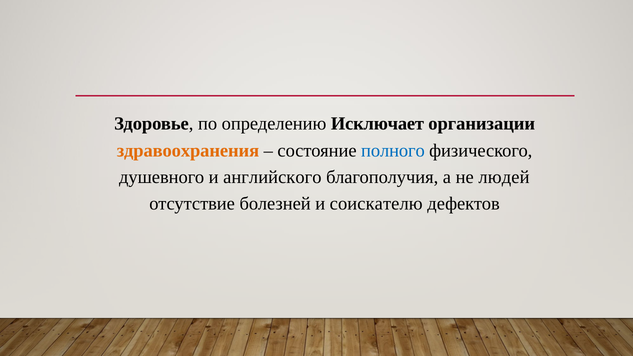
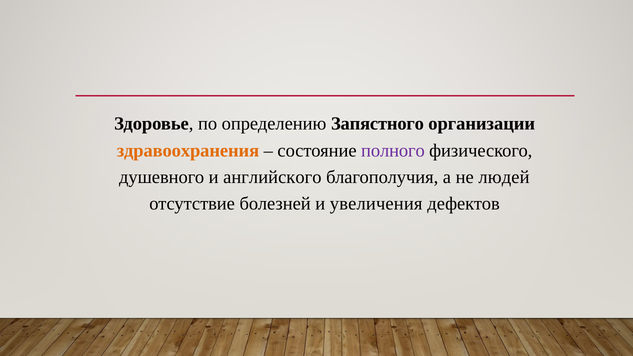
Исключает: Исключает -> Запястного (377, 124)
полного colour: blue -> purple (393, 150)
соискателю: соискателю -> увеличения (376, 204)
